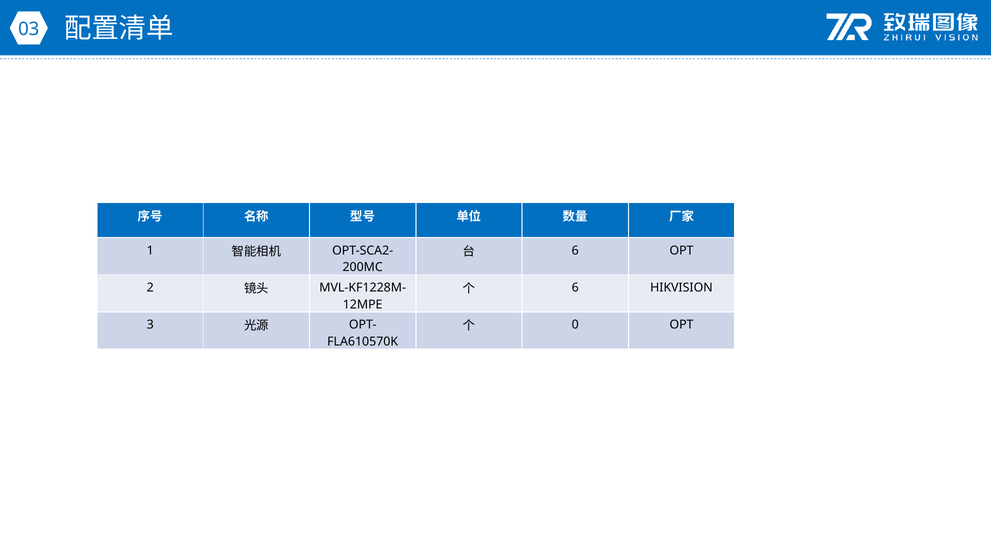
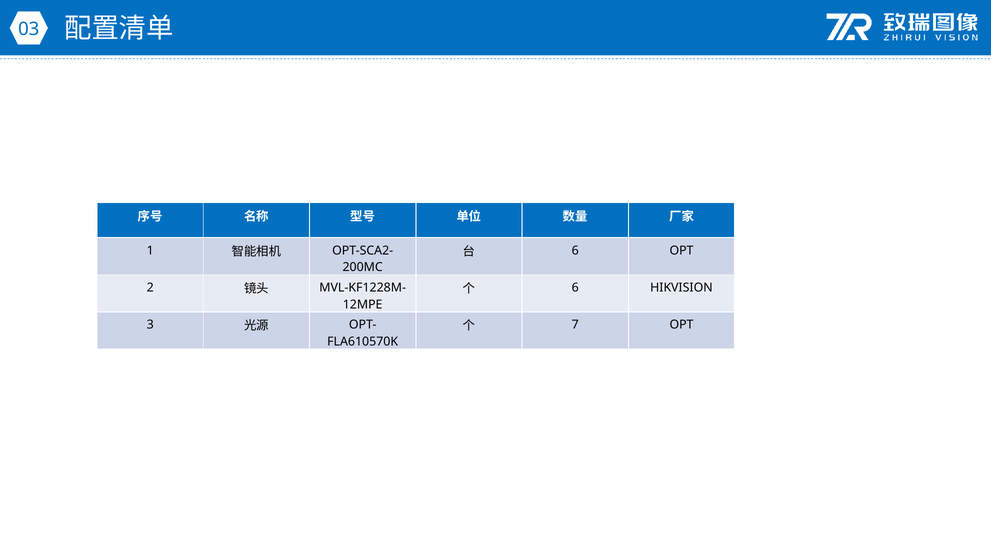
0: 0 -> 7 (575, 325)
